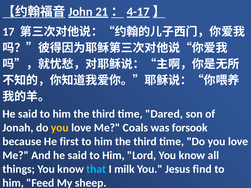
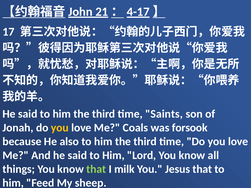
Dared: Dared -> Saints (164, 114)
first: first -> also (69, 142)
that colour: light blue -> light green (96, 169)
Jesus find: find -> that (202, 169)
